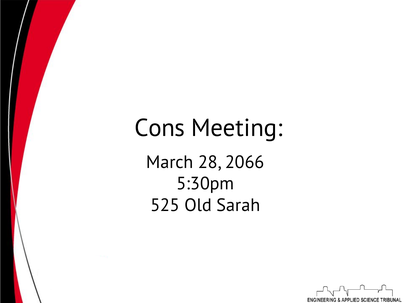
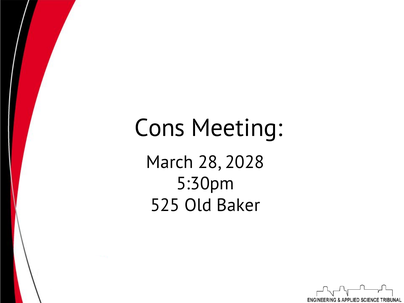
2066: 2066 -> 2028 (245, 162)
Sarah: Sarah -> Baker (238, 205)
